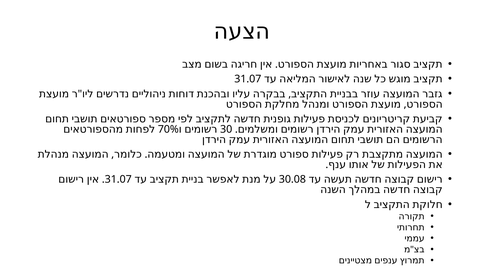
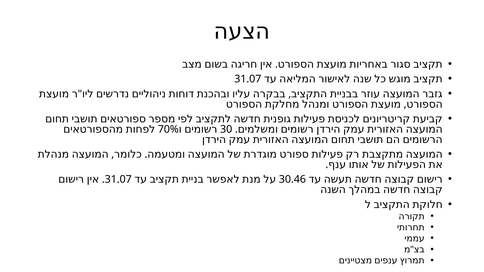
30.08: 30.08 -> 30.46 (292, 180)
